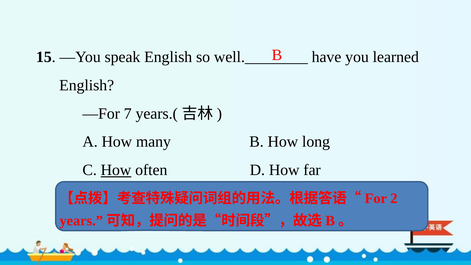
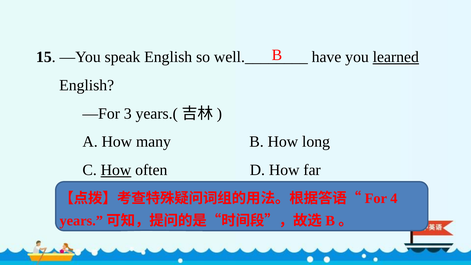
learned underline: none -> present (396, 57)
7: 7 -> 3 (128, 114)
2: 2 -> 4 (394, 198)
